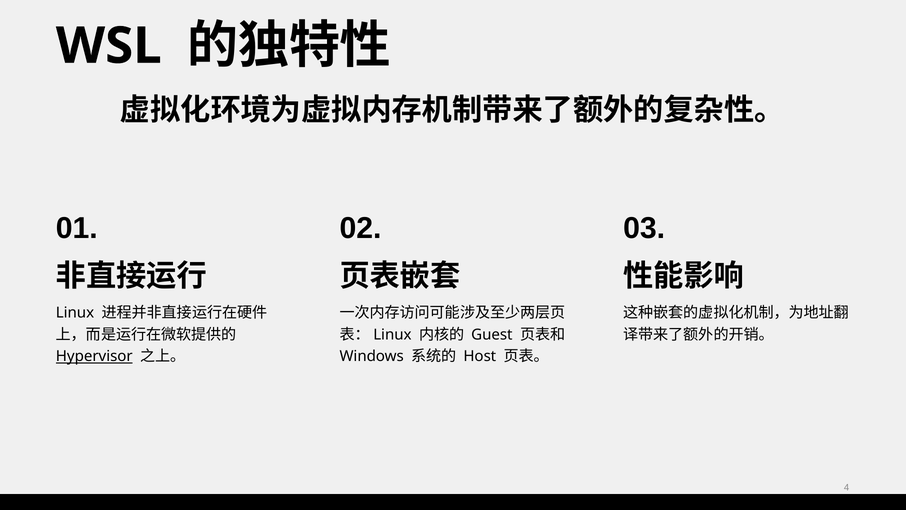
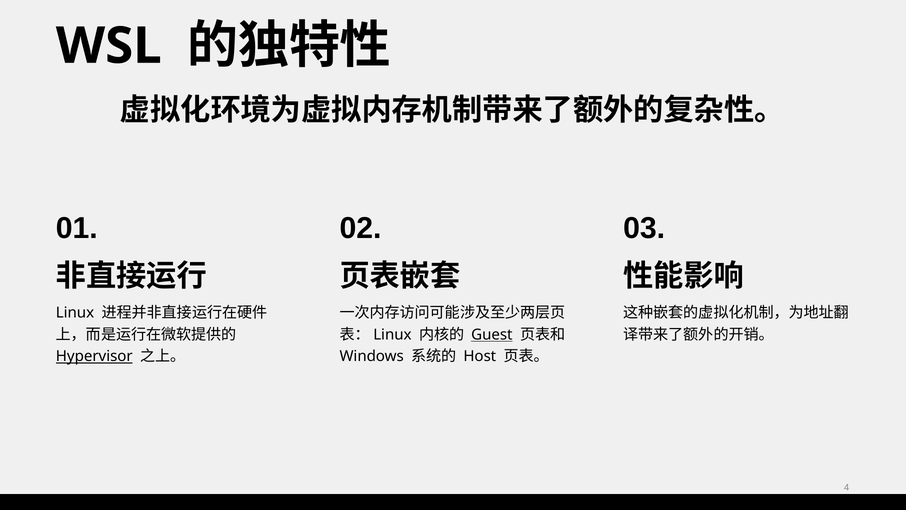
Guest underline: none -> present (492, 335)
